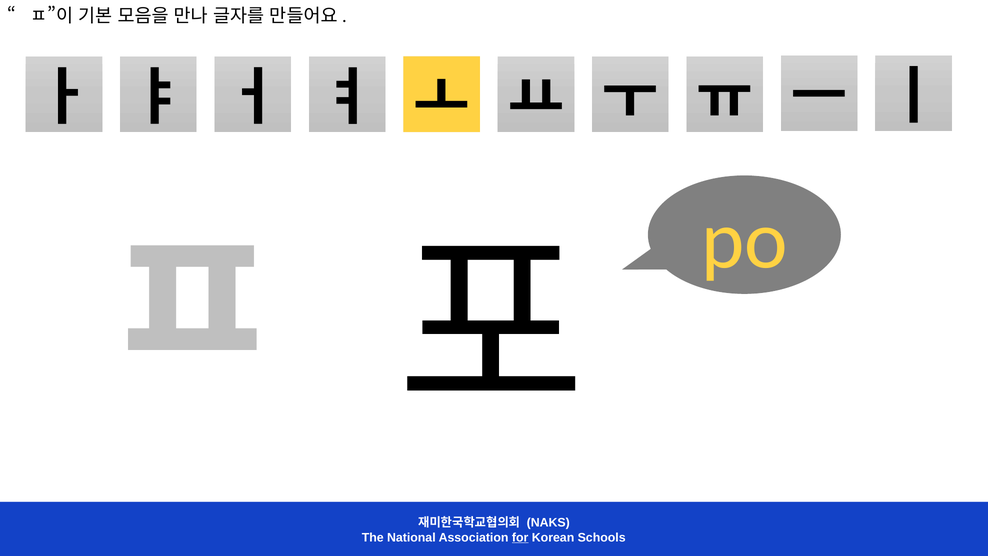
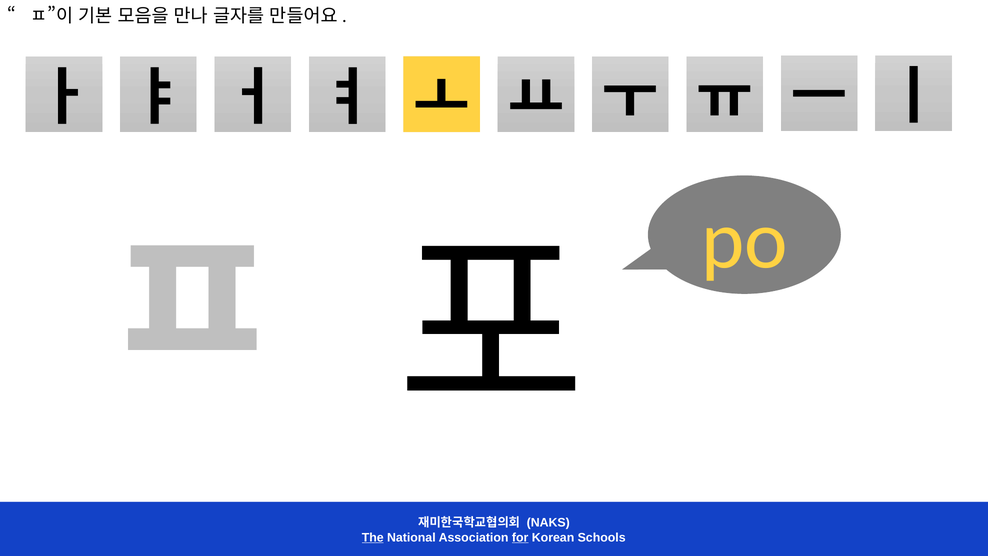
The underline: none -> present (373, 537)
